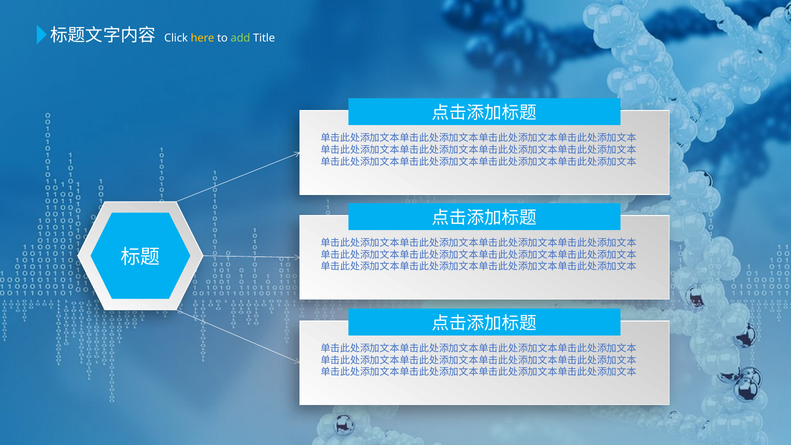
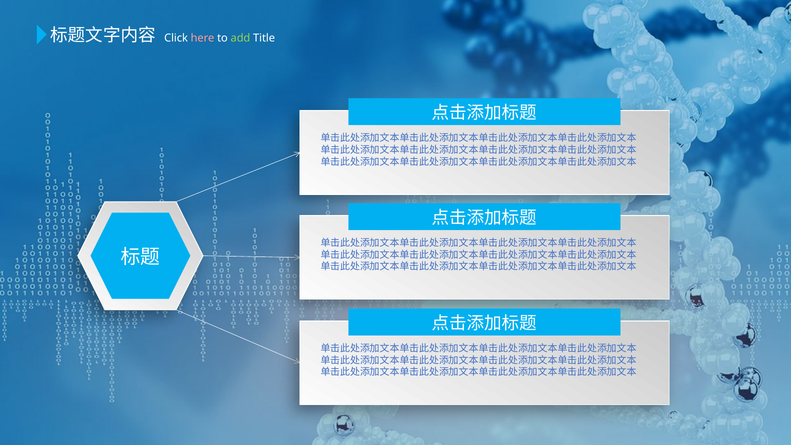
here colour: yellow -> pink (203, 38)
